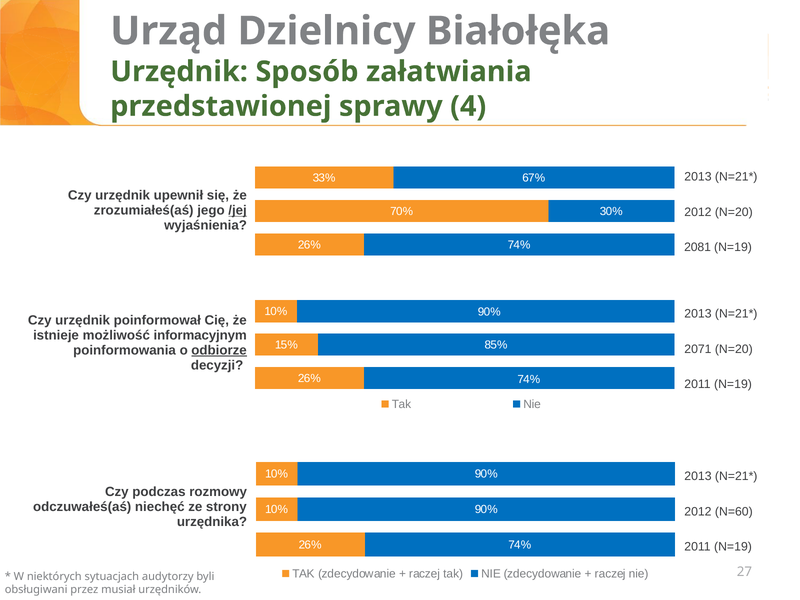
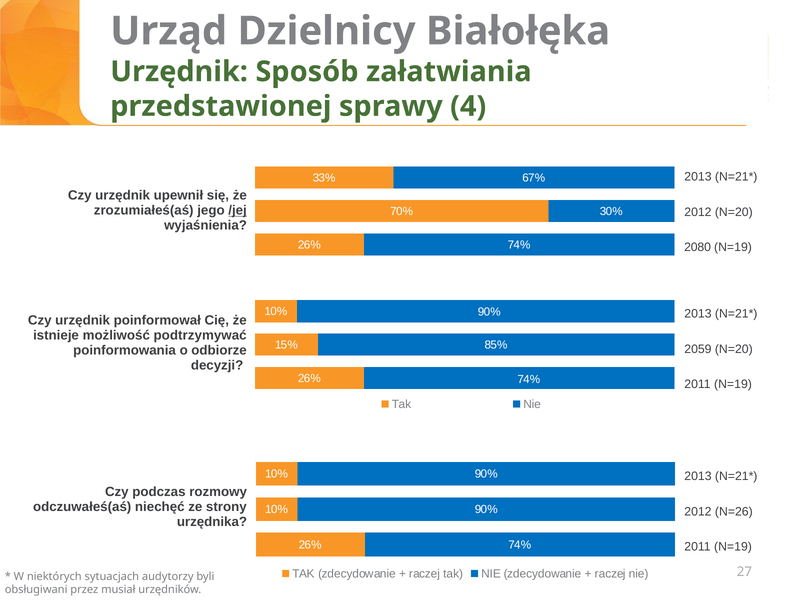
2081: 2081 -> 2080 (698, 247)
informacyjnym: informacyjnym -> podtrzymywać (200, 335)
2071: 2071 -> 2059 (698, 349)
odbiorze underline: present -> none (219, 350)
N=60: N=60 -> N=26 (734, 512)
